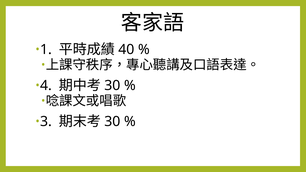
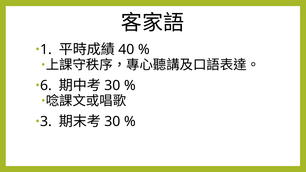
4: 4 -> 6 (46, 86)
